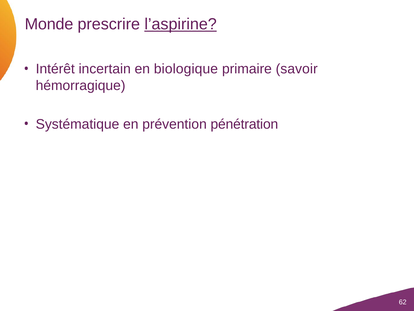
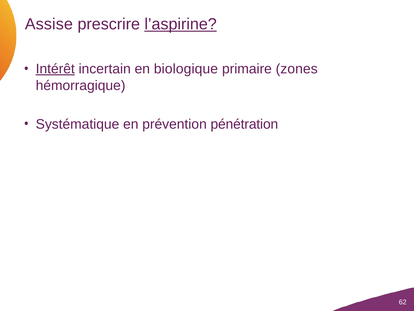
Monde: Monde -> Assise (49, 24)
Intérêt underline: none -> present (55, 69)
savoir: savoir -> zones (297, 69)
